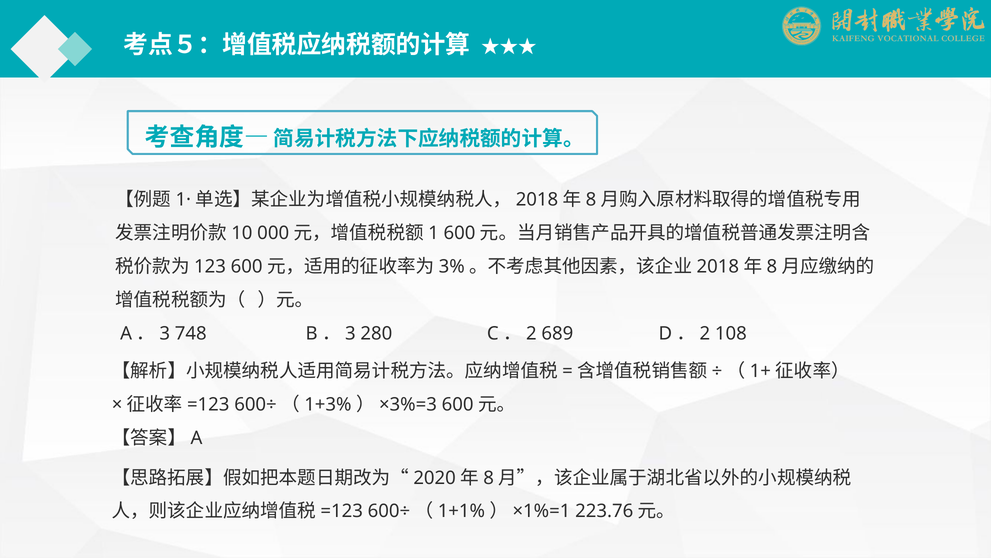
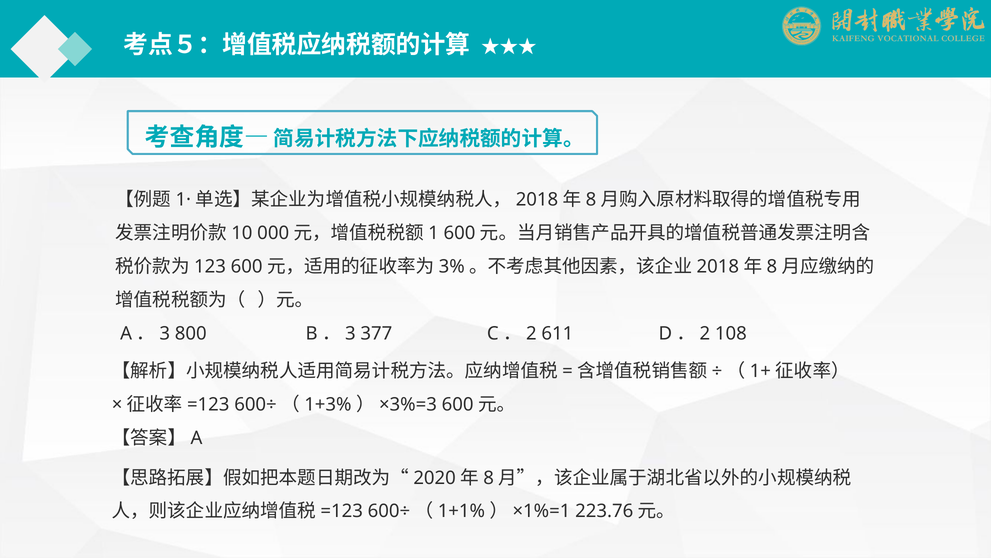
748: 748 -> 800 (191, 333)
280: 280 -> 377 (376, 333)
689: 689 -> 611 (557, 333)
